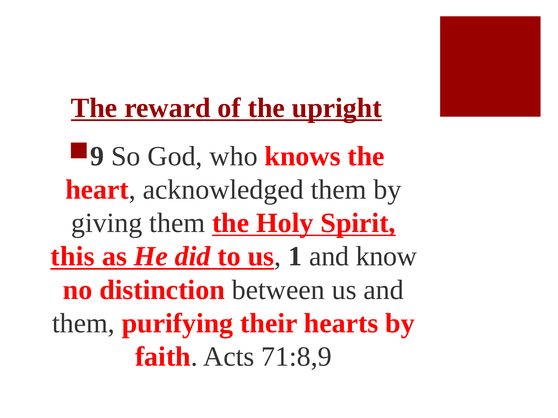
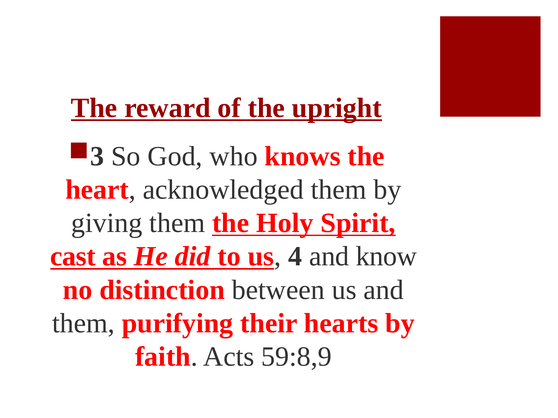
9: 9 -> 3 (97, 156)
this: this -> cast (73, 257)
1: 1 -> 4 (295, 257)
71:8,9: 71:8,9 -> 59:8,9 (297, 357)
